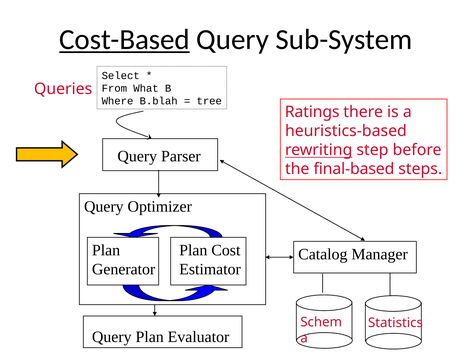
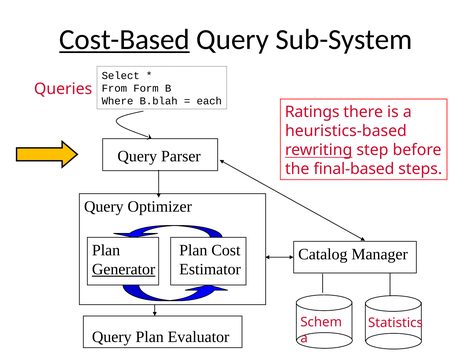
What: What -> Form (146, 88)
tree: tree -> each (209, 101)
Generator underline: none -> present (124, 269)
